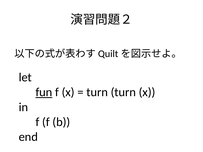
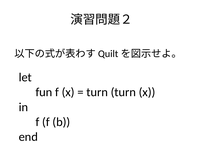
fun underline: present -> none (44, 92)
